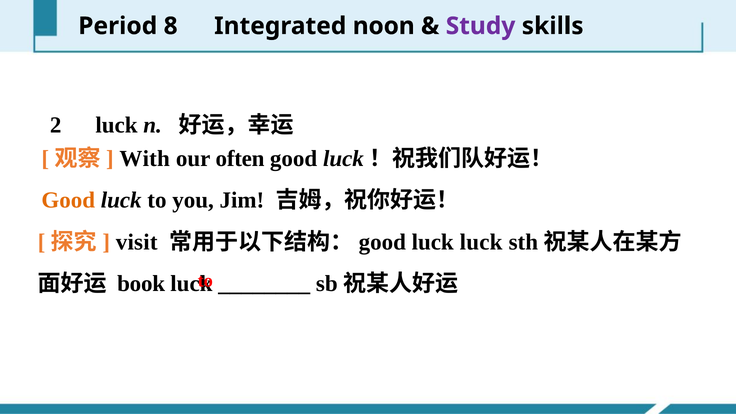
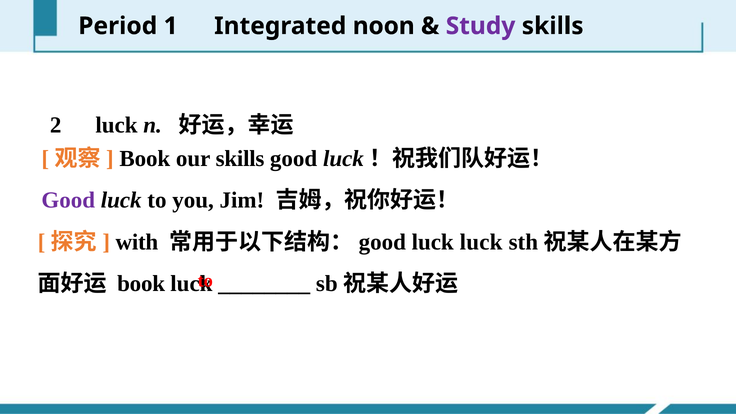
8: 8 -> 1 (171, 26)
With: With -> Book (145, 159)
our often: often -> skills (240, 159)
Good colour: orange -> purple (68, 200)
visit: visit -> with (137, 242)
